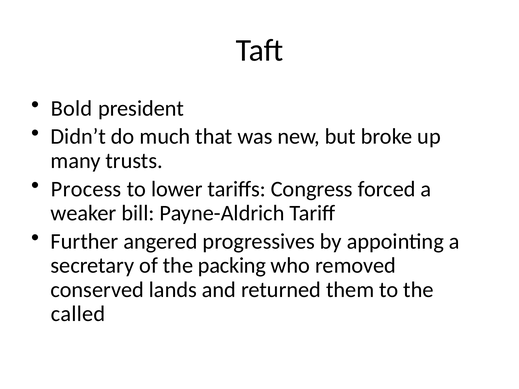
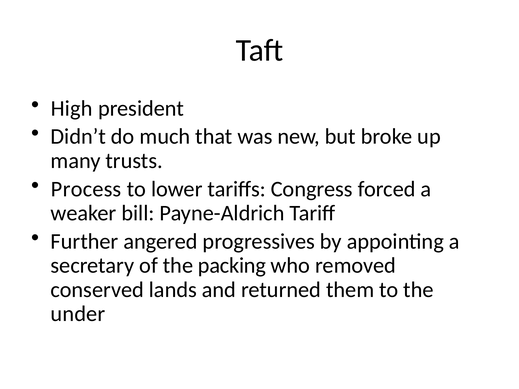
Bold: Bold -> High (72, 108)
called: called -> under (78, 314)
